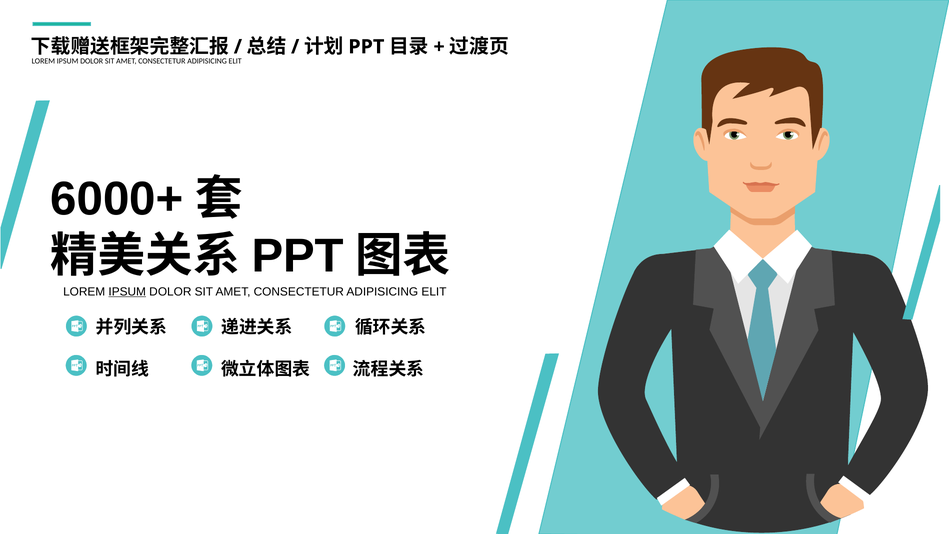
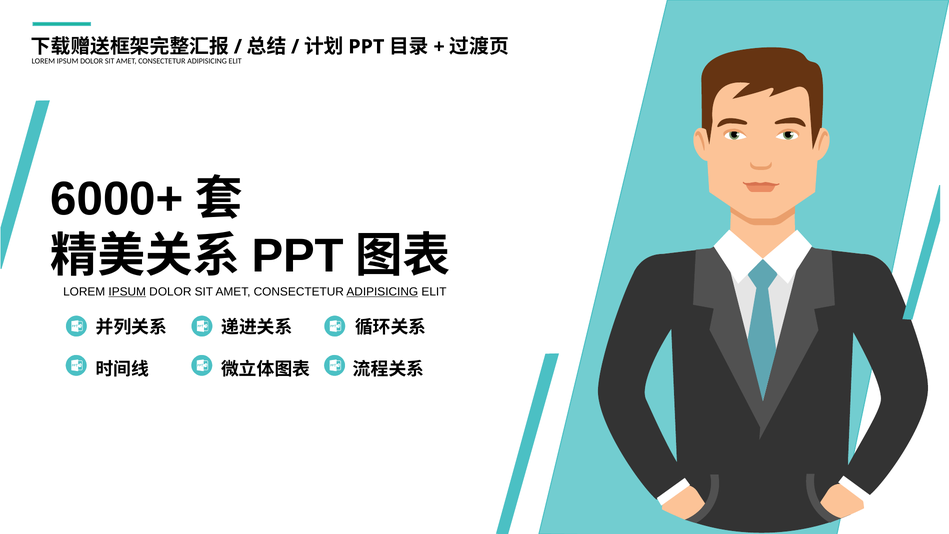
ADIPISICING underline: none -> present (382, 292)
